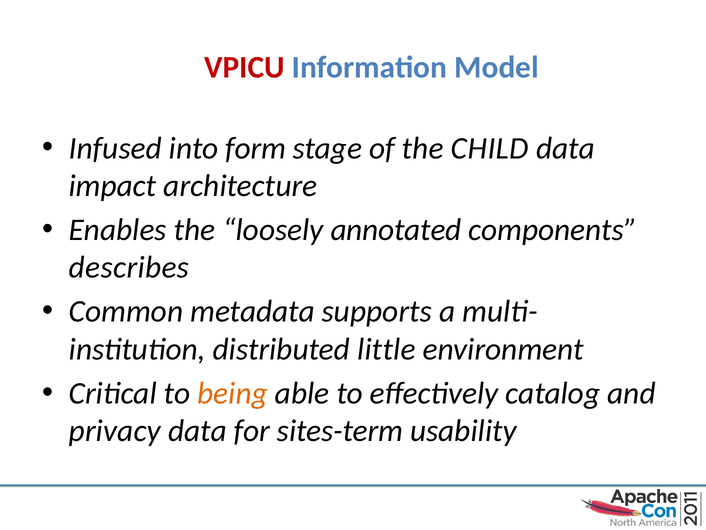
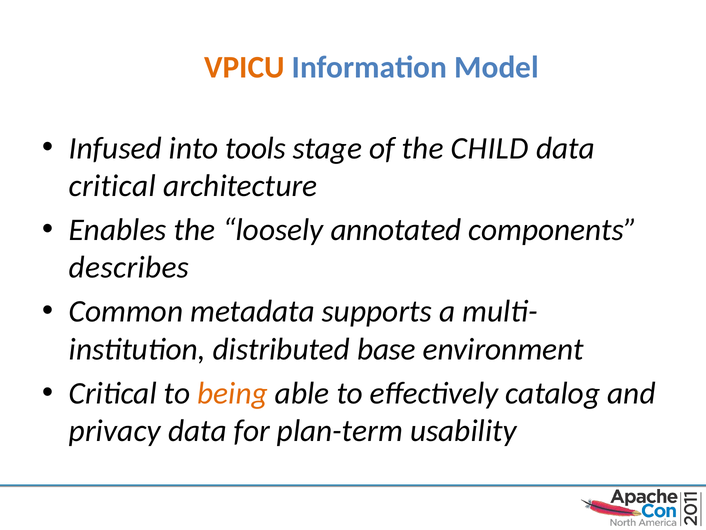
VPICU colour: red -> orange (244, 67)
form: form -> tools (256, 148)
impact: impact -> critical (112, 186)
little: little -> base (387, 349)
sites-term: sites-term -> plan-term (340, 431)
